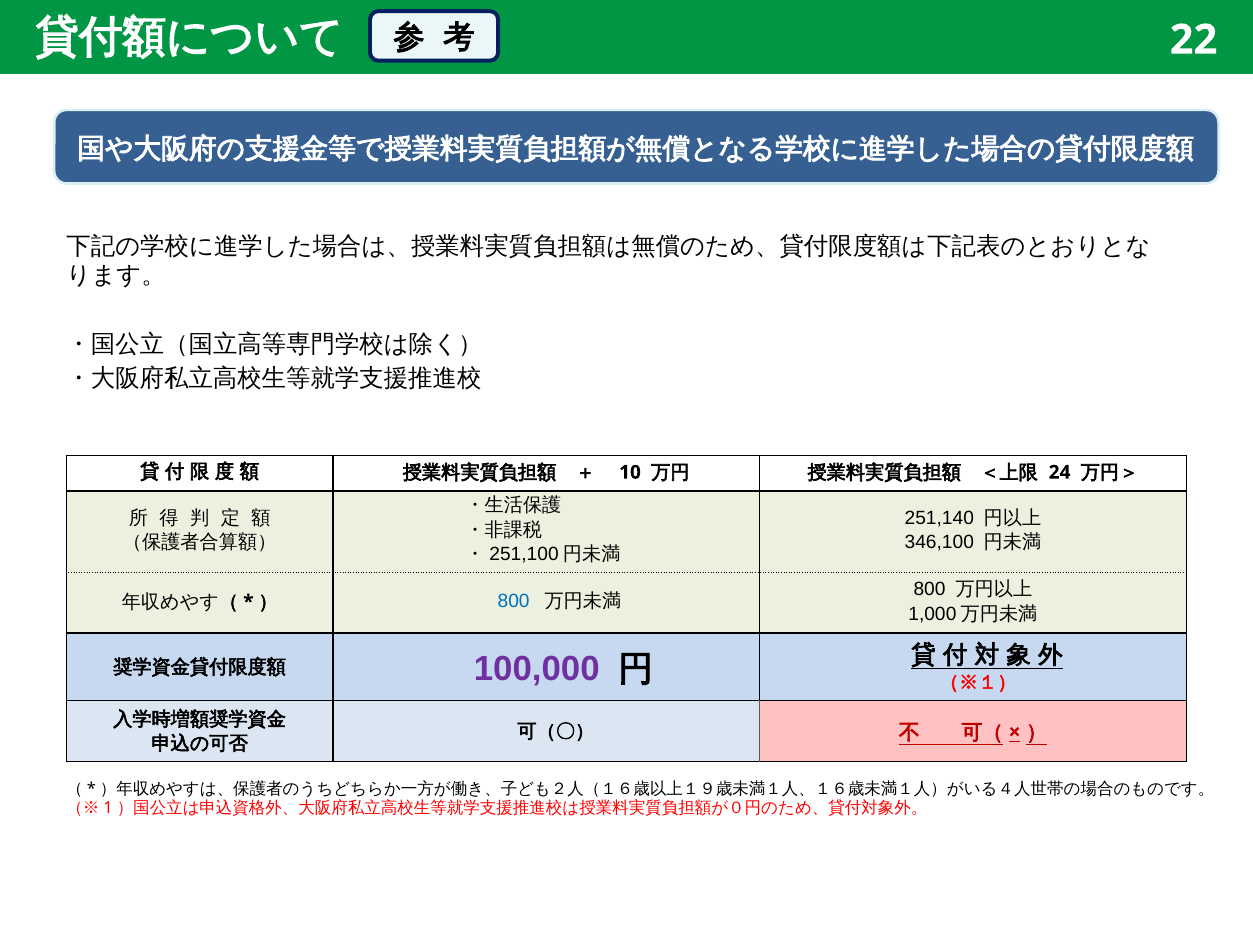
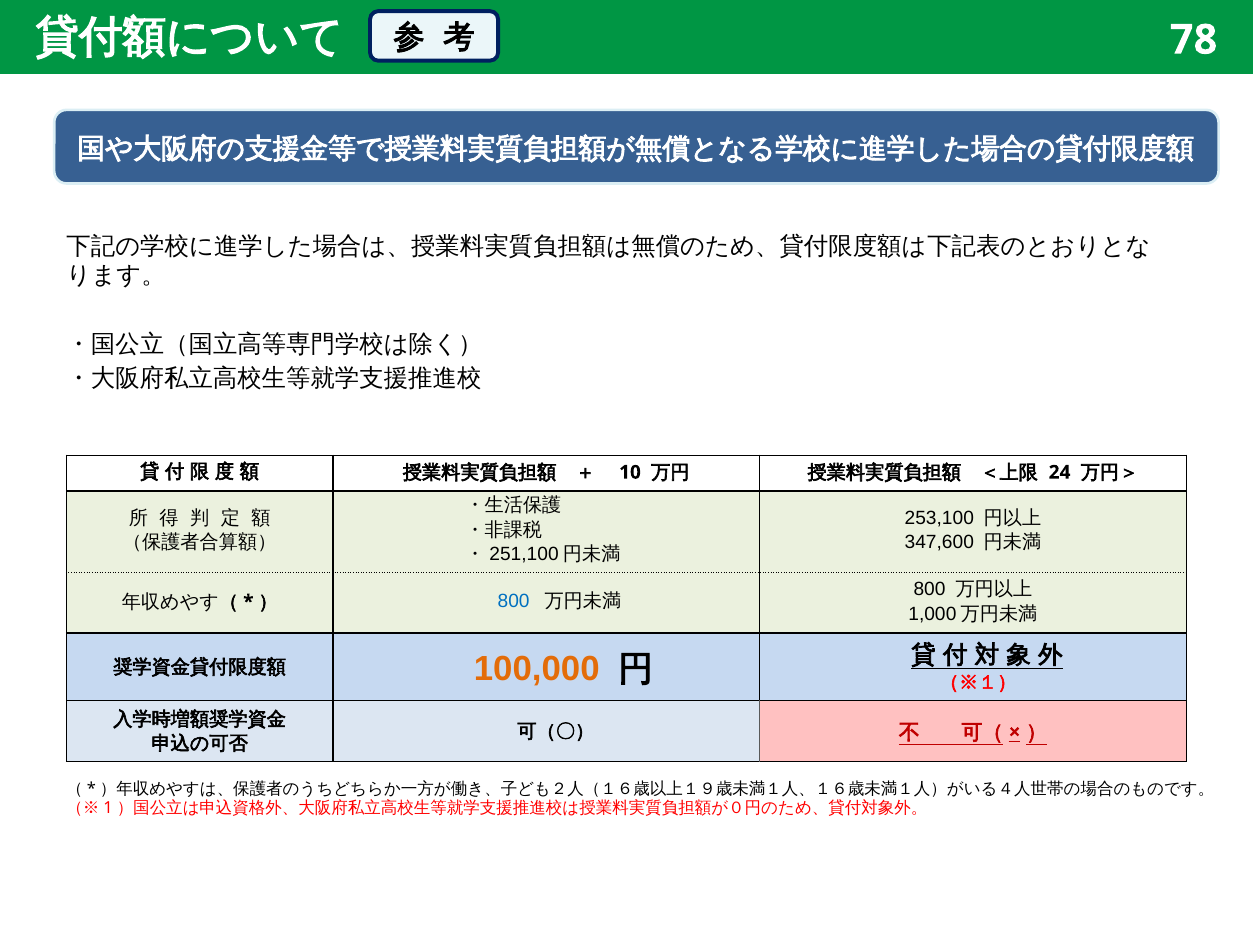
22: 22 -> 78 (1194, 40)
251,140: 251,140 -> 253,100 (939, 518)
346,100: 346,100 -> 347,600 (939, 542)
100,000 colour: purple -> orange (537, 668)
